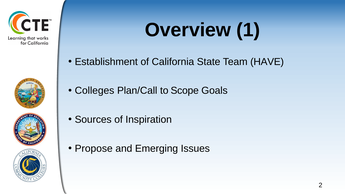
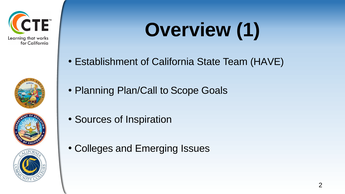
Colleges: Colleges -> Planning (95, 91)
Propose: Propose -> Colleges (94, 149)
